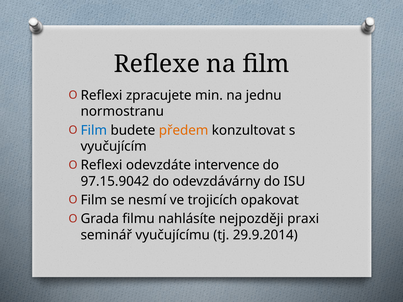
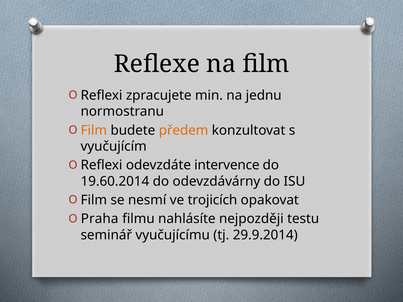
Film colour: blue -> orange (94, 130)
97.15.9042: 97.15.9042 -> 19.60.2014 (115, 181)
Grada: Grada -> Praha (100, 219)
praxi: praxi -> testu (303, 219)
